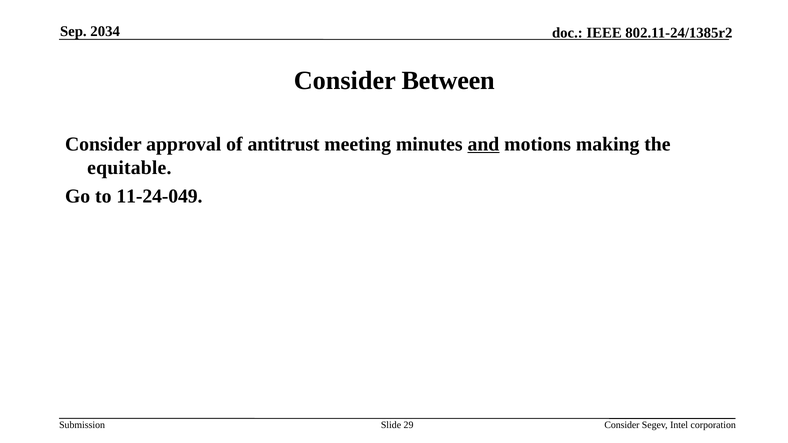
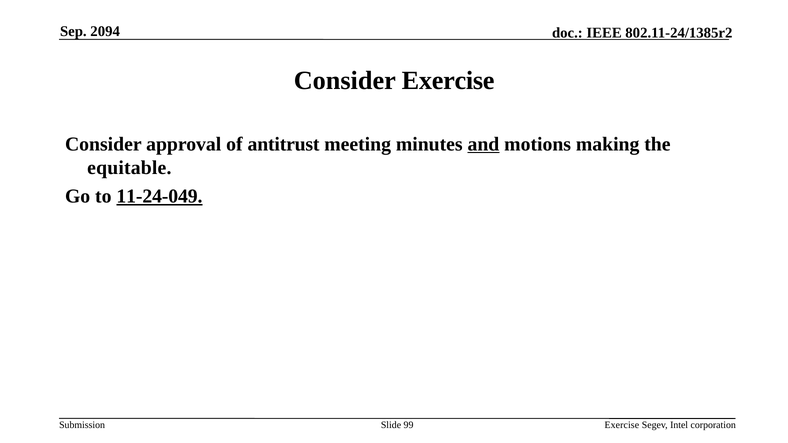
2034: 2034 -> 2094 (105, 31)
Consider Between: Between -> Exercise (448, 81)
11-24-049 underline: none -> present (159, 196)
29: 29 -> 99 (409, 425)
Consider: Consider -> Exercise (622, 425)
